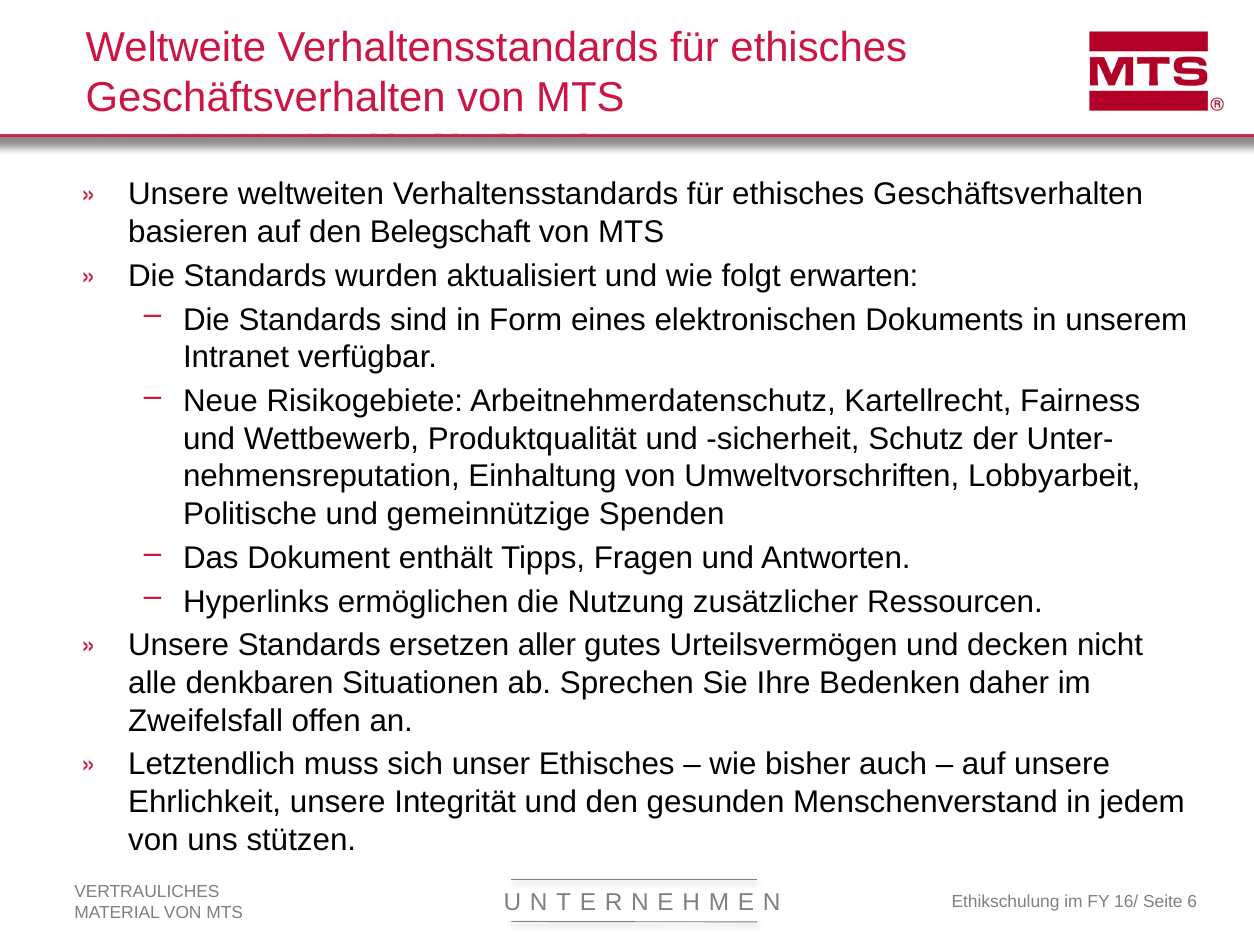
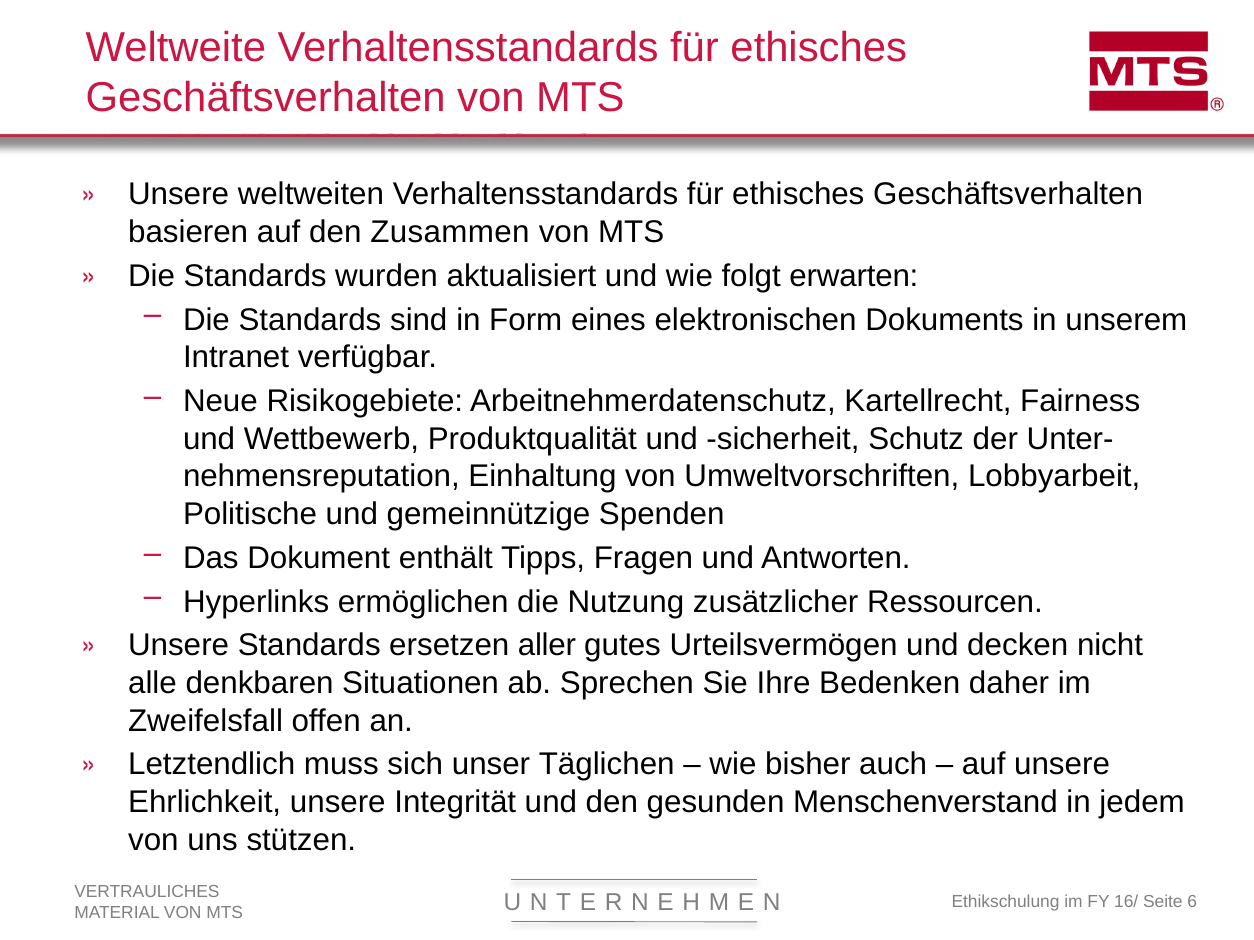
Belegschaft: Belegschaft -> Zusammen (450, 232)
unser Ethisches: Ethisches -> Täglichen (607, 765)
